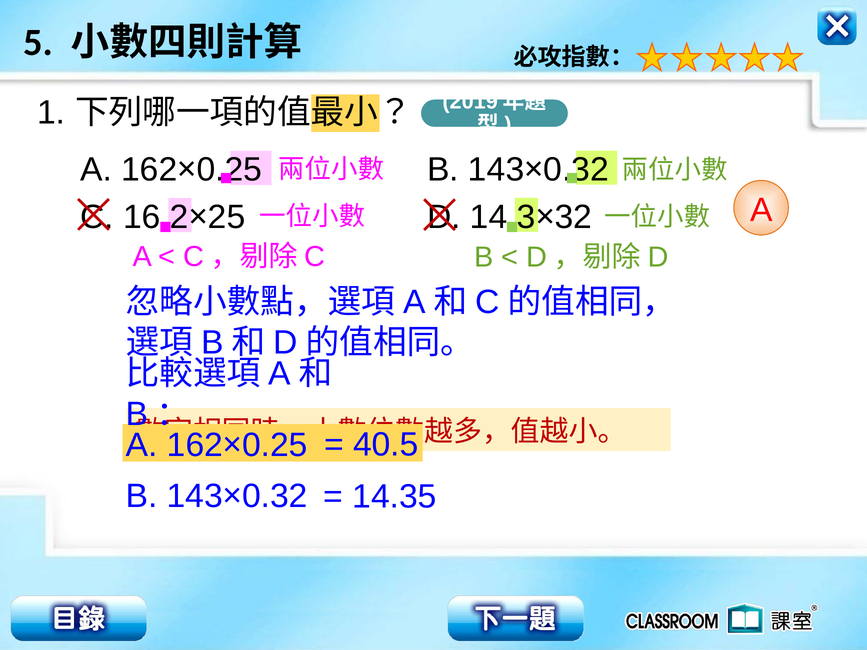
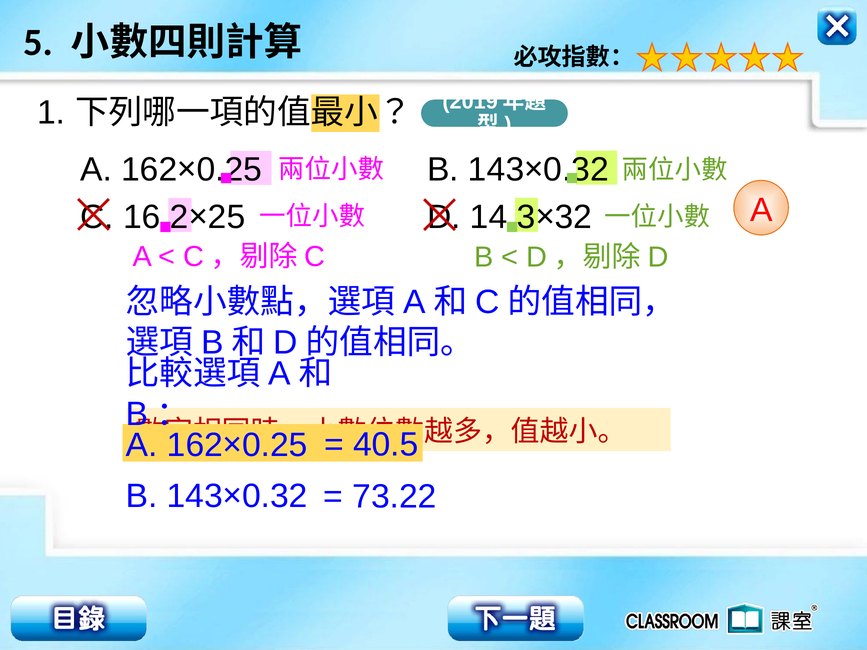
14.35: 14.35 -> 73.22 (394, 497)
